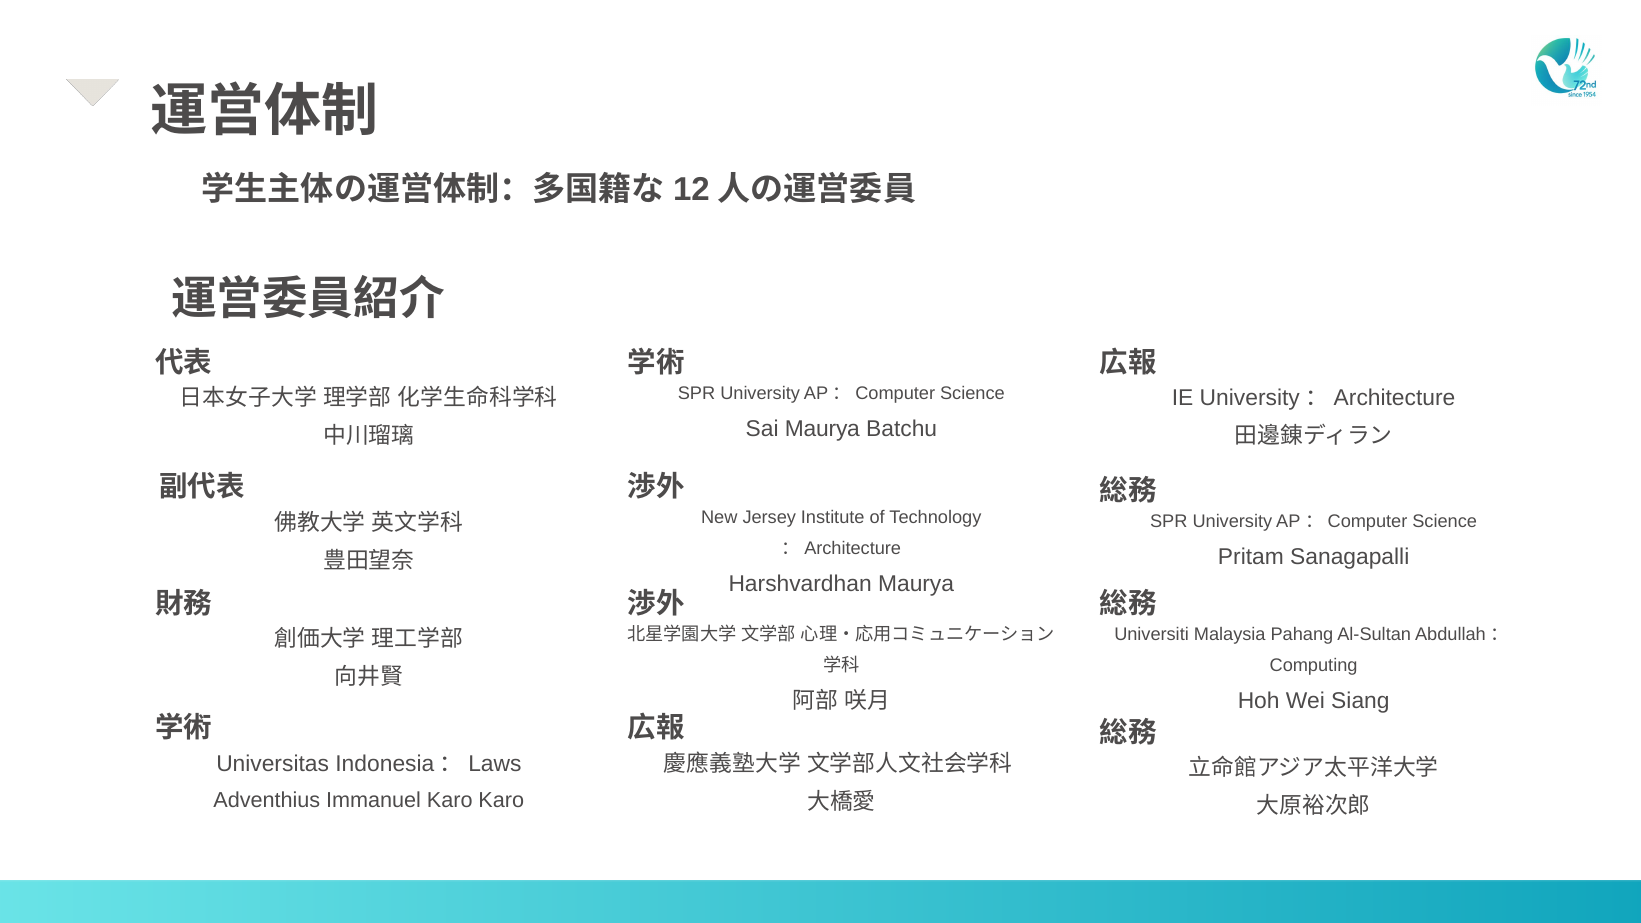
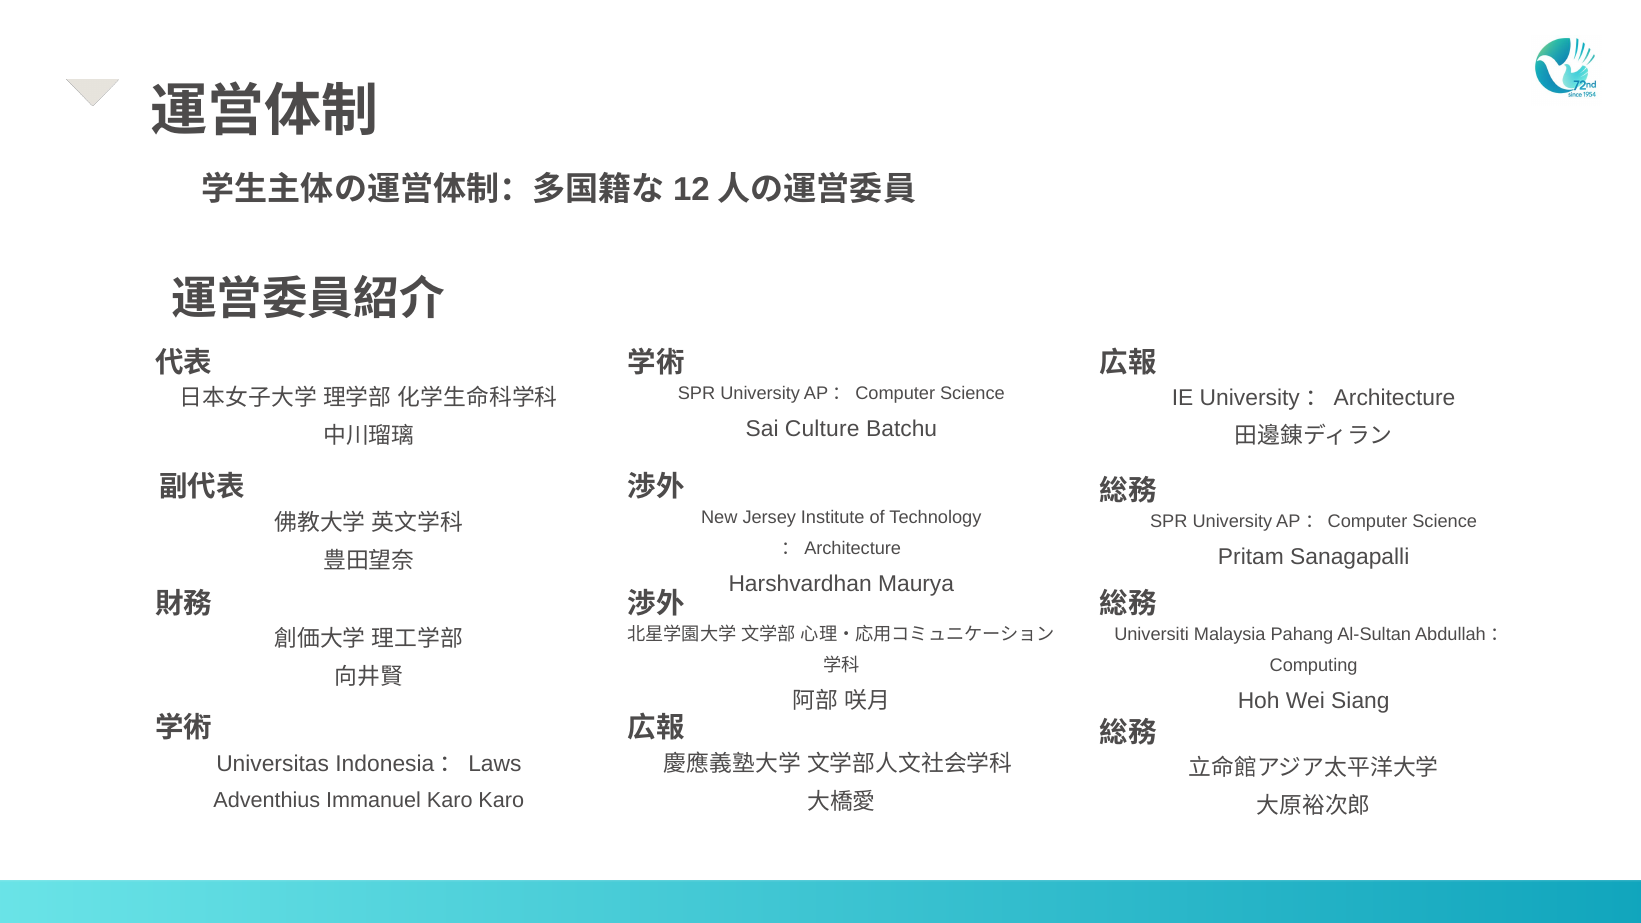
Sai Maurya: Maurya -> Culture (822, 429)
